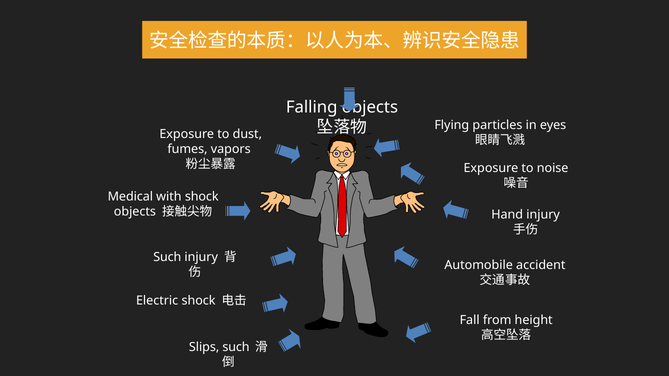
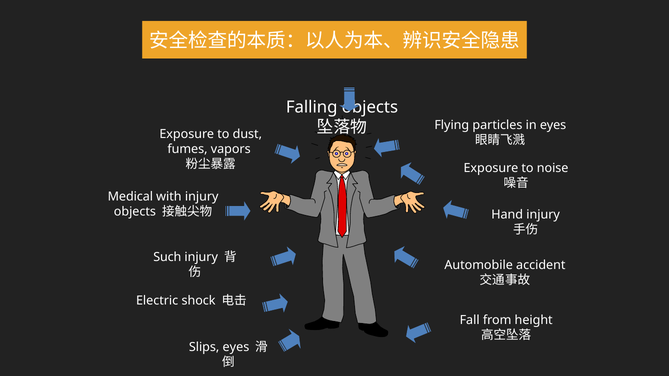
with shock: shock -> injury (202, 197)
Slips such: such -> eyes (236, 347)
